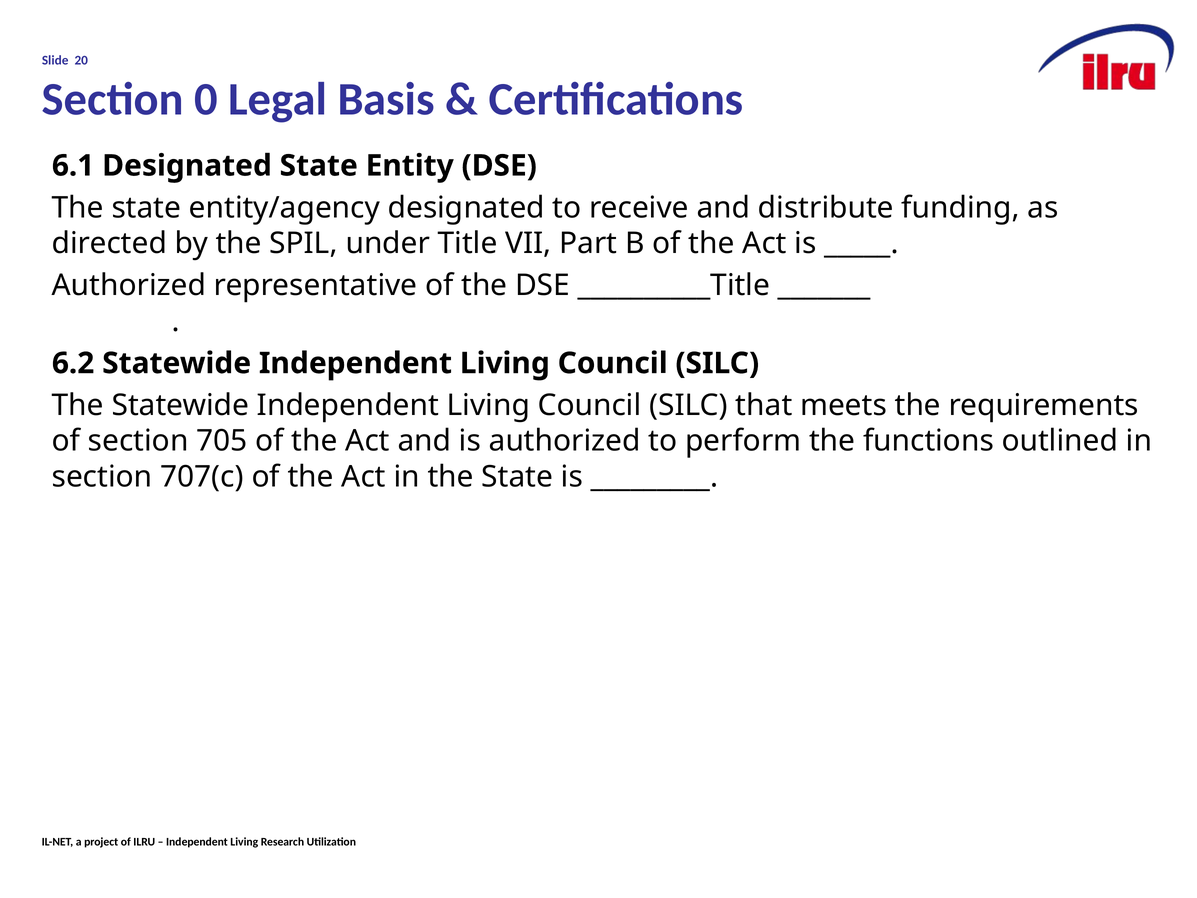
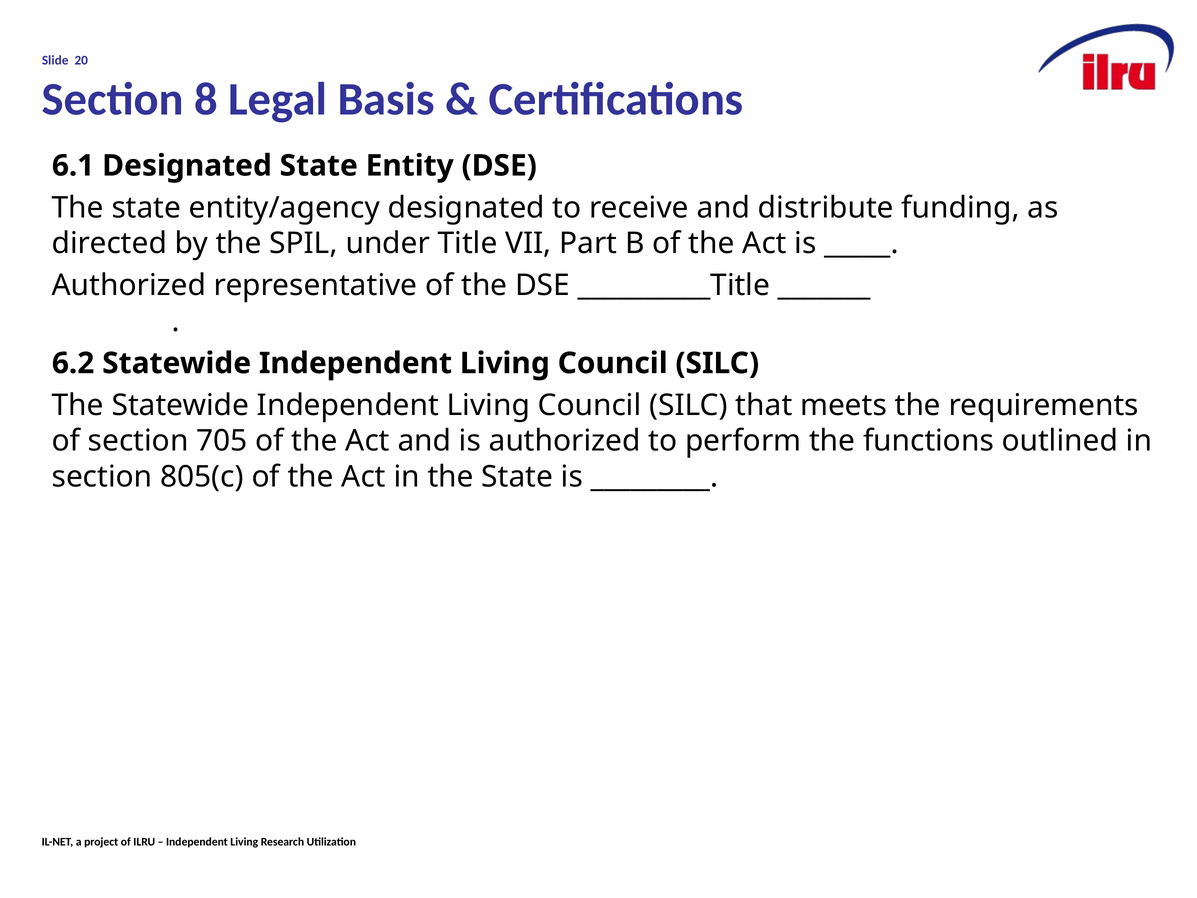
0: 0 -> 8 (206, 99)
707(c: 707(c -> 805(c (202, 477)
